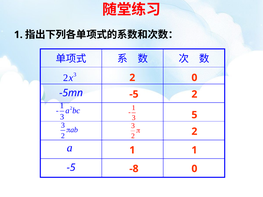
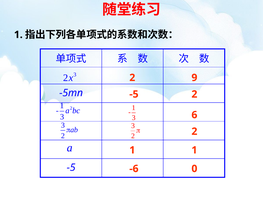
2 0: 0 -> 9 (194, 78)
5: 5 -> 6 (194, 115)
-8: -8 -> -6 (134, 169)
